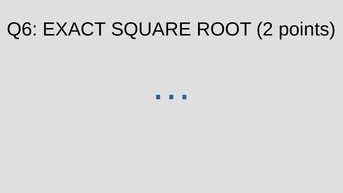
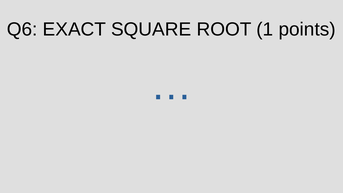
2: 2 -> 1 (265, 29)
